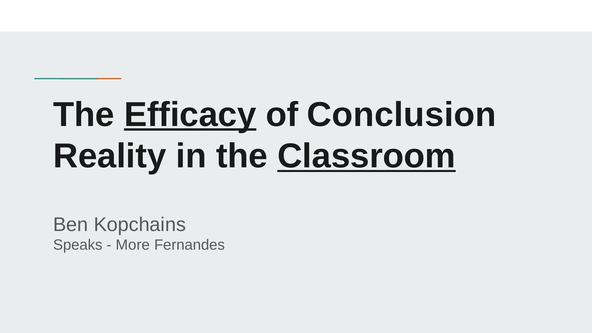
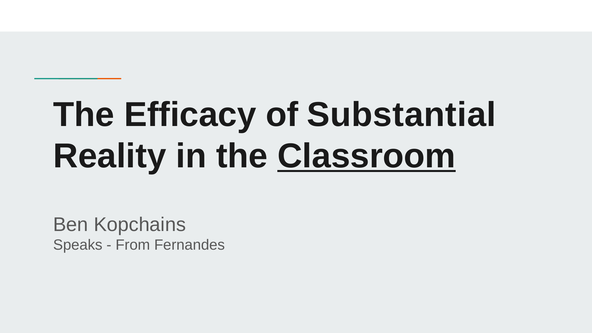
Efficacy underline: present -> none (190, 115)
Conclusion: Conclusion -> Substantial (401, 115)
More: More -> From (133, 245)
